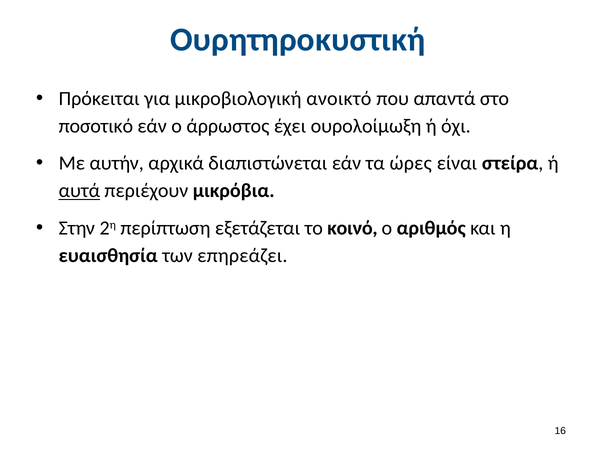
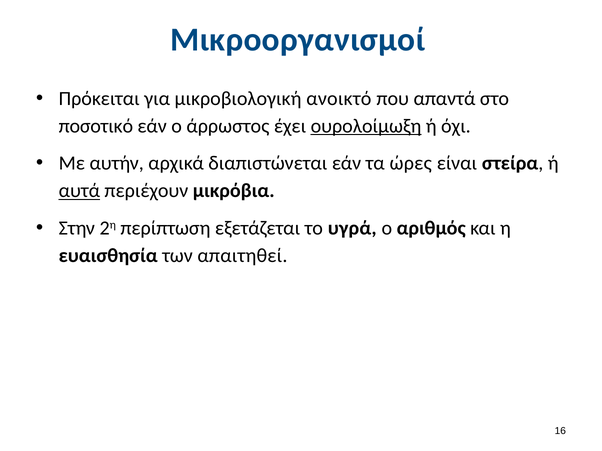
Ουρητηροκυστική: Ουρητηροκυστική -> Μικροοργανισμοί (298, 40)
ουρολοίμωξη underline: none -> present (366, 126)
κοινό: κοινό -> υγρά (352, 228)
επηρεάζει: επηρεάζει -> απαιτηθεί (242, 256)
